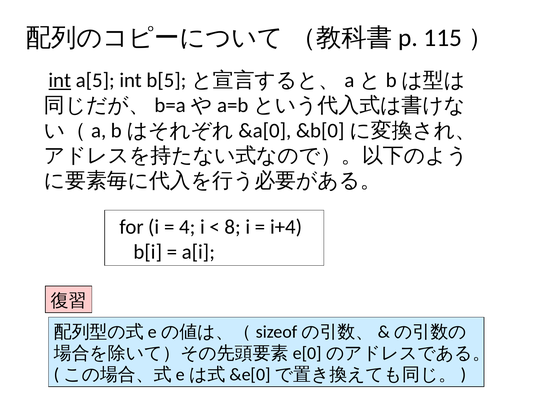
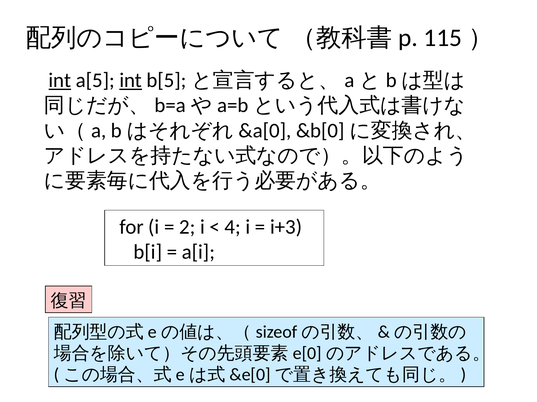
int underline: none -> present (131, 81)
4: 4 -> 2 (187, 227)
8: 8 -> 4 (233, 227)
i+4: i+4 -> i+3 (286, 227)
